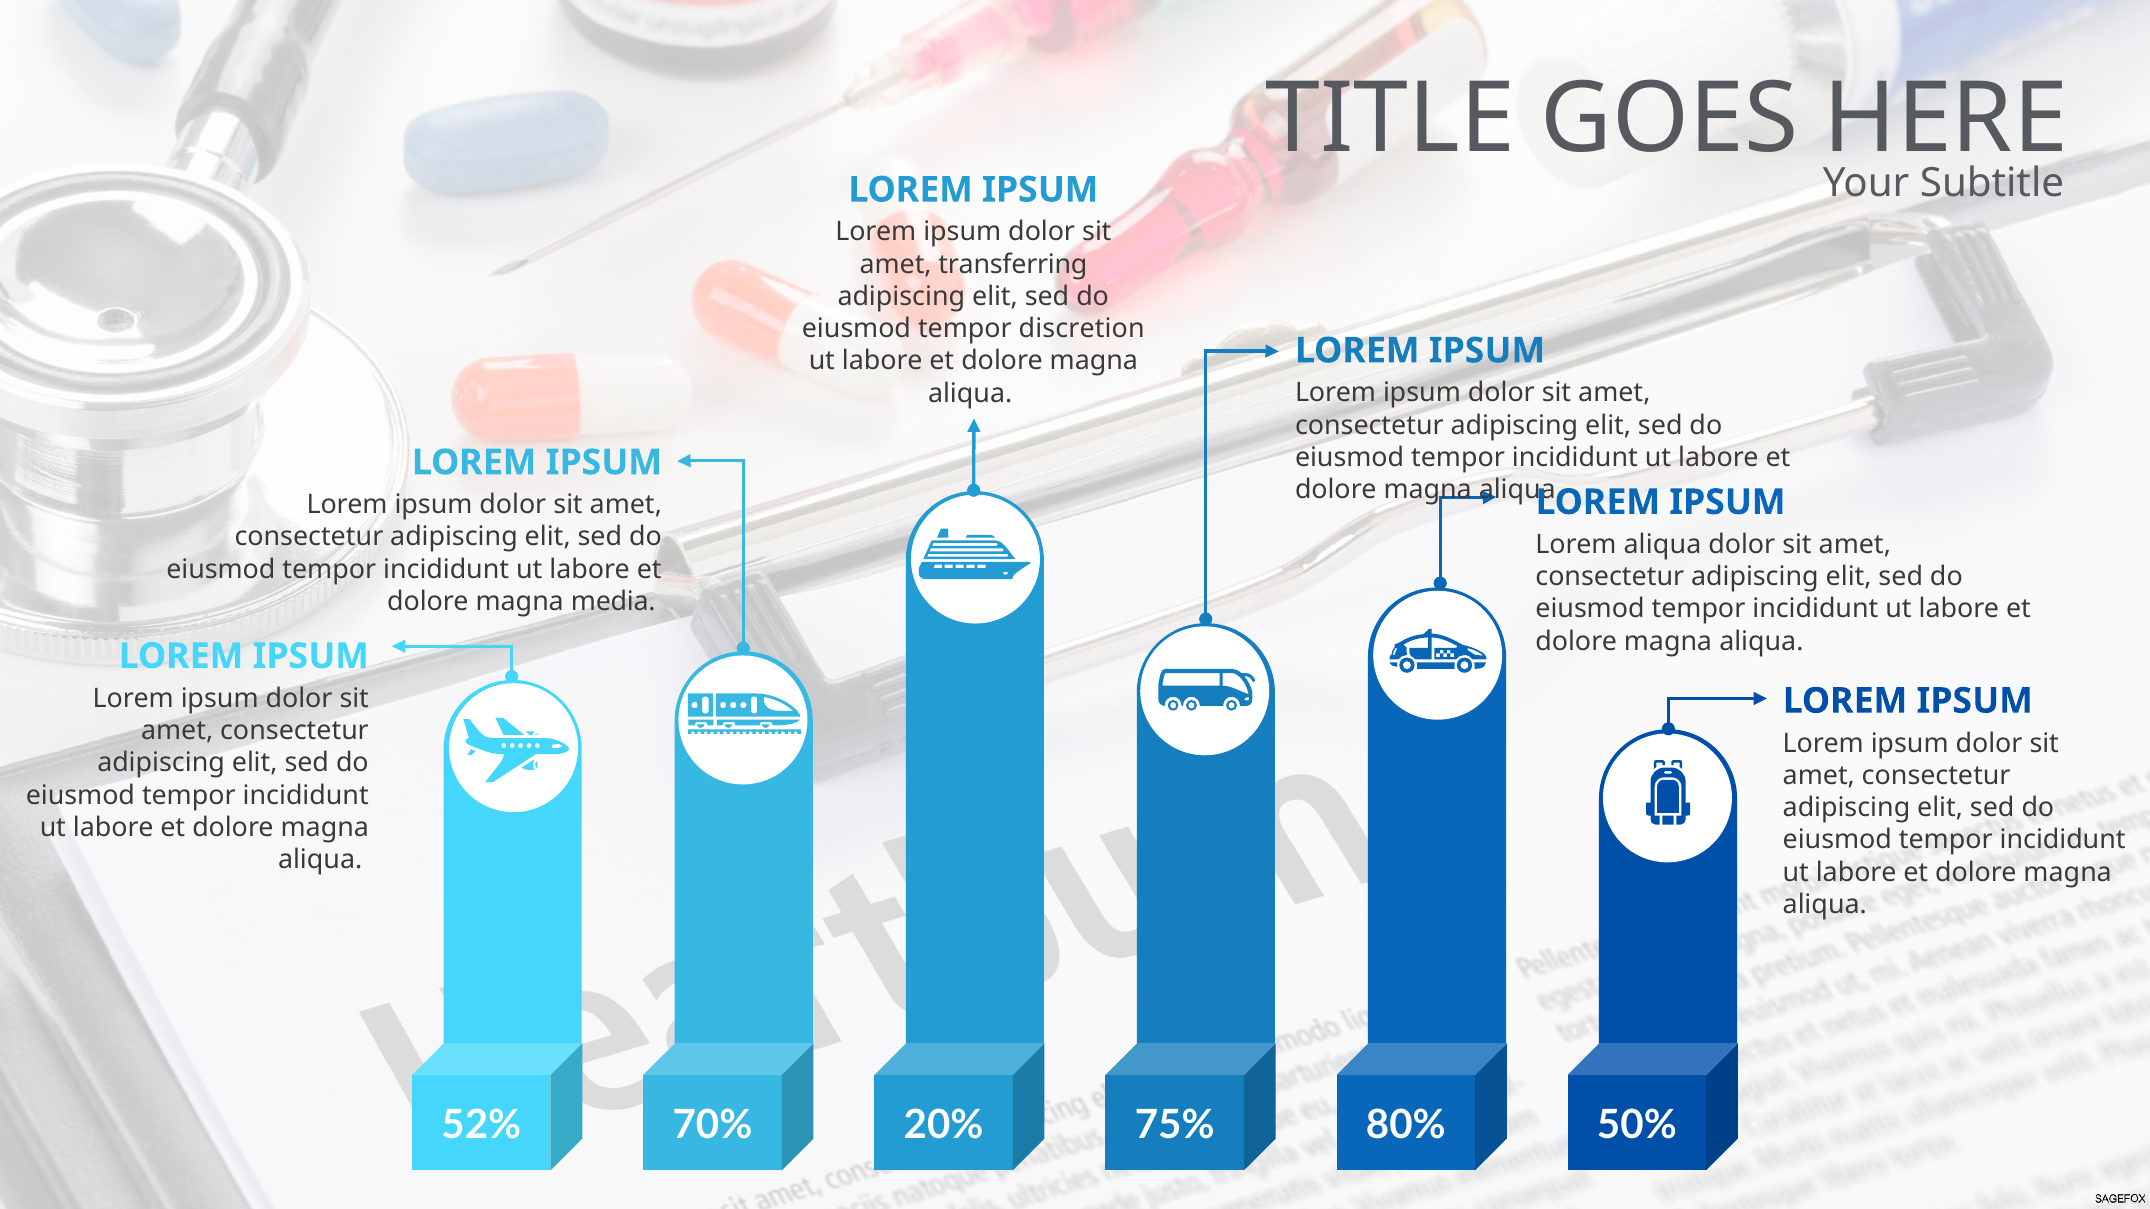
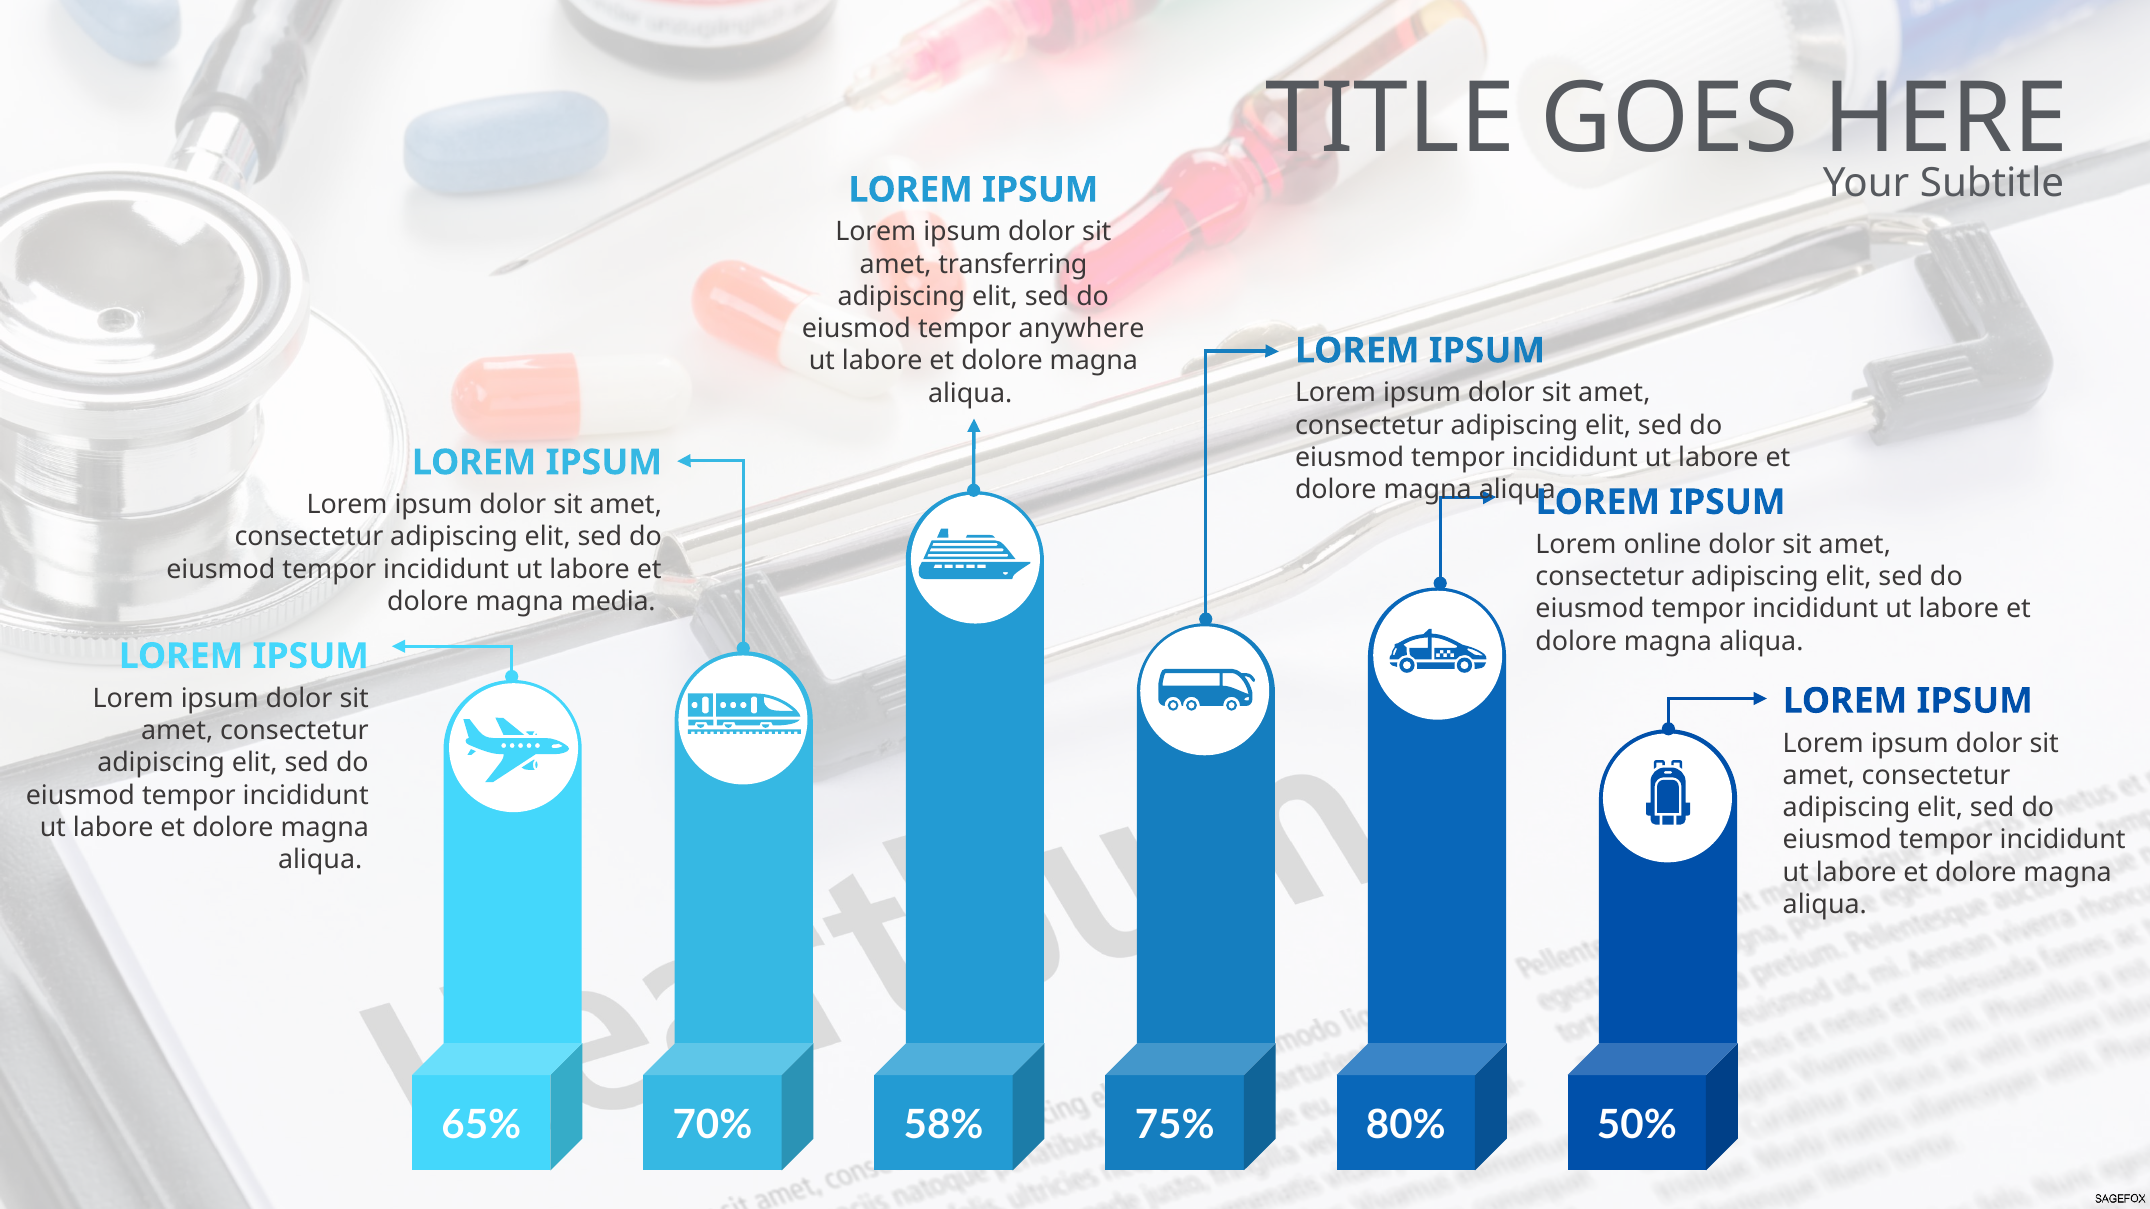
discretion: discretion -> anywhere (1082, 329)
Lorem aliqua: aliqua -> online (1663, 545)
52%: 52% -> 65% (481, 1126)
20%: 20% -> 58% (944, 1126)
